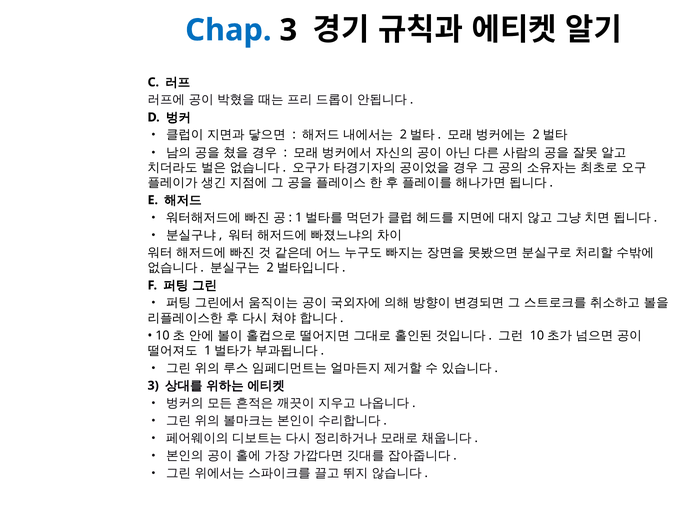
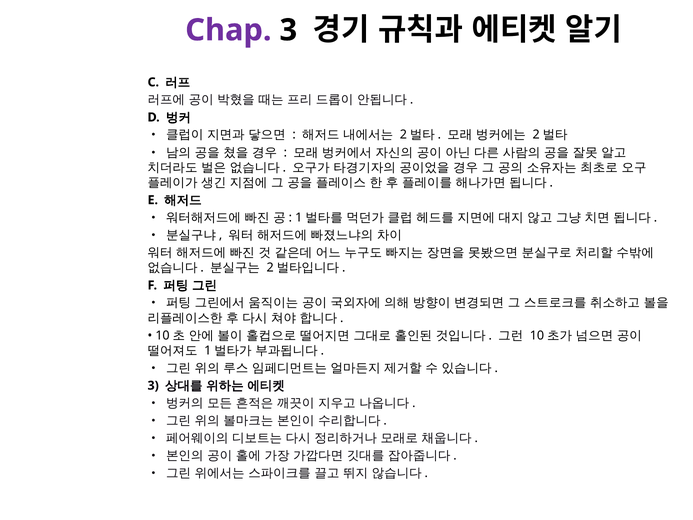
Chap colour: blue -> purple (228, 30)
